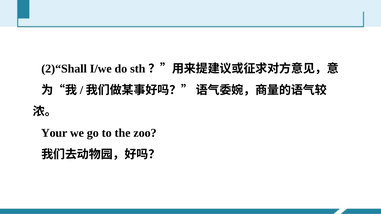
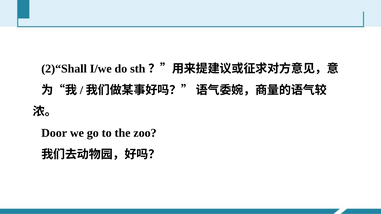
Your: Your -> Door (54, 133)
